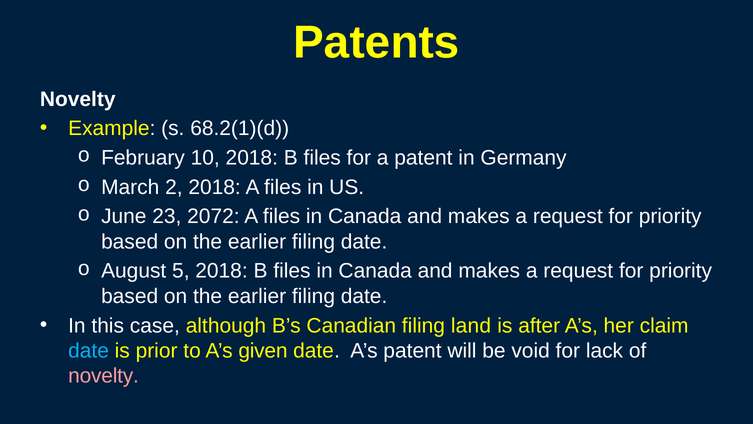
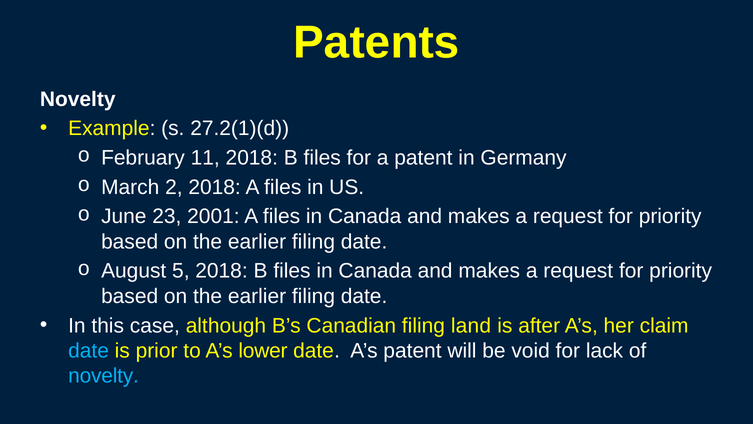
68.2(1)(d: 68.2(1)(d -> 27.2(1)(d (240, 128)
10: 10 -> 11 (205, 158)
2072: 2072 -> 2001 (213, 216)
given: given -> lower (263, 350)
novelty colour: pink -> light blue (104, 376)
